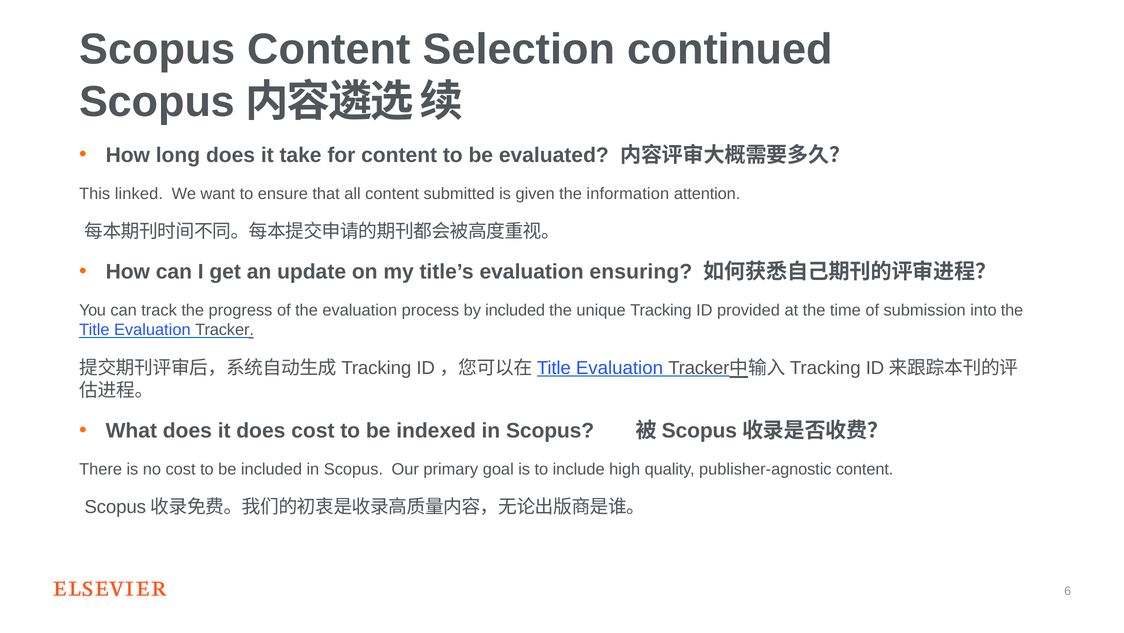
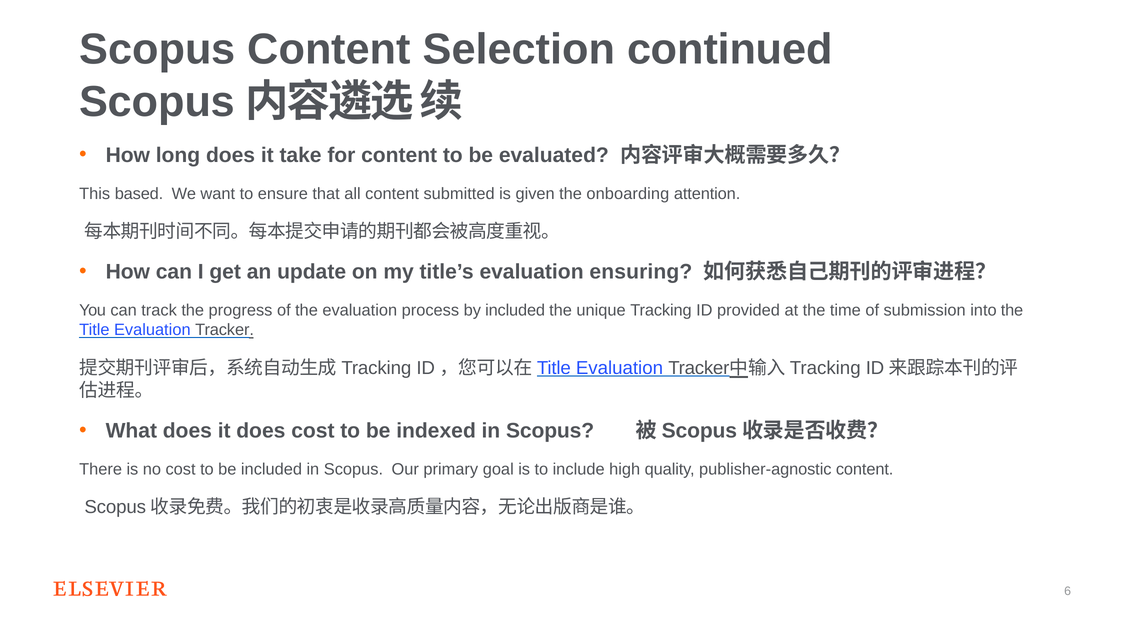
linked: linked -> based (139, 193)
information: information -> onboarding (628, 193)
